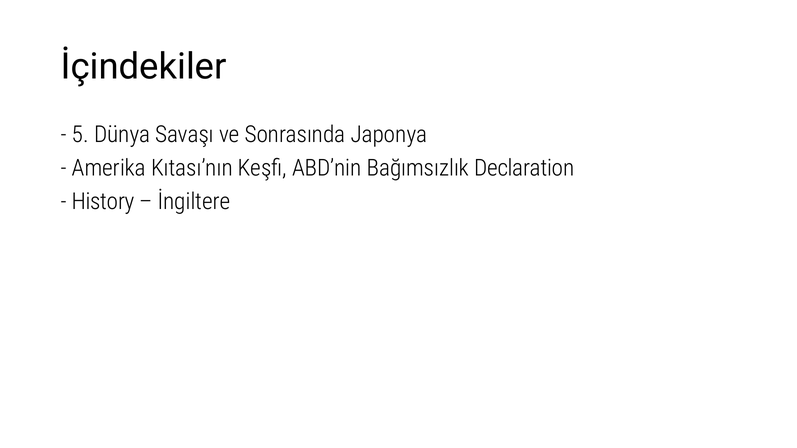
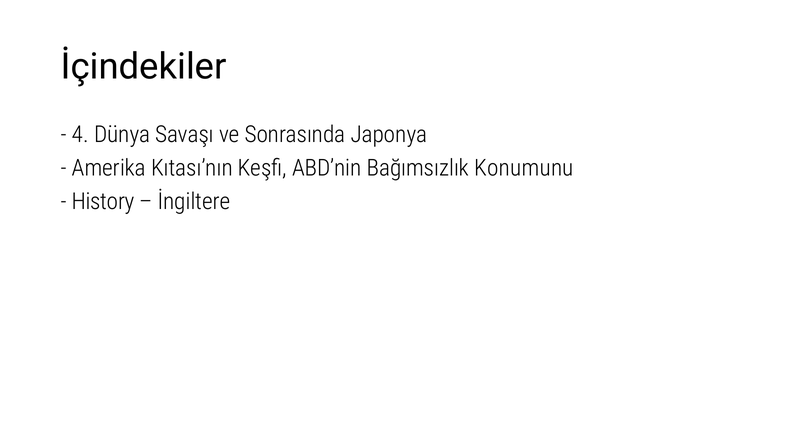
5: 5 -> 4 (80, 135)
Declaration: Declaration -> Konumunu (524, 168)
